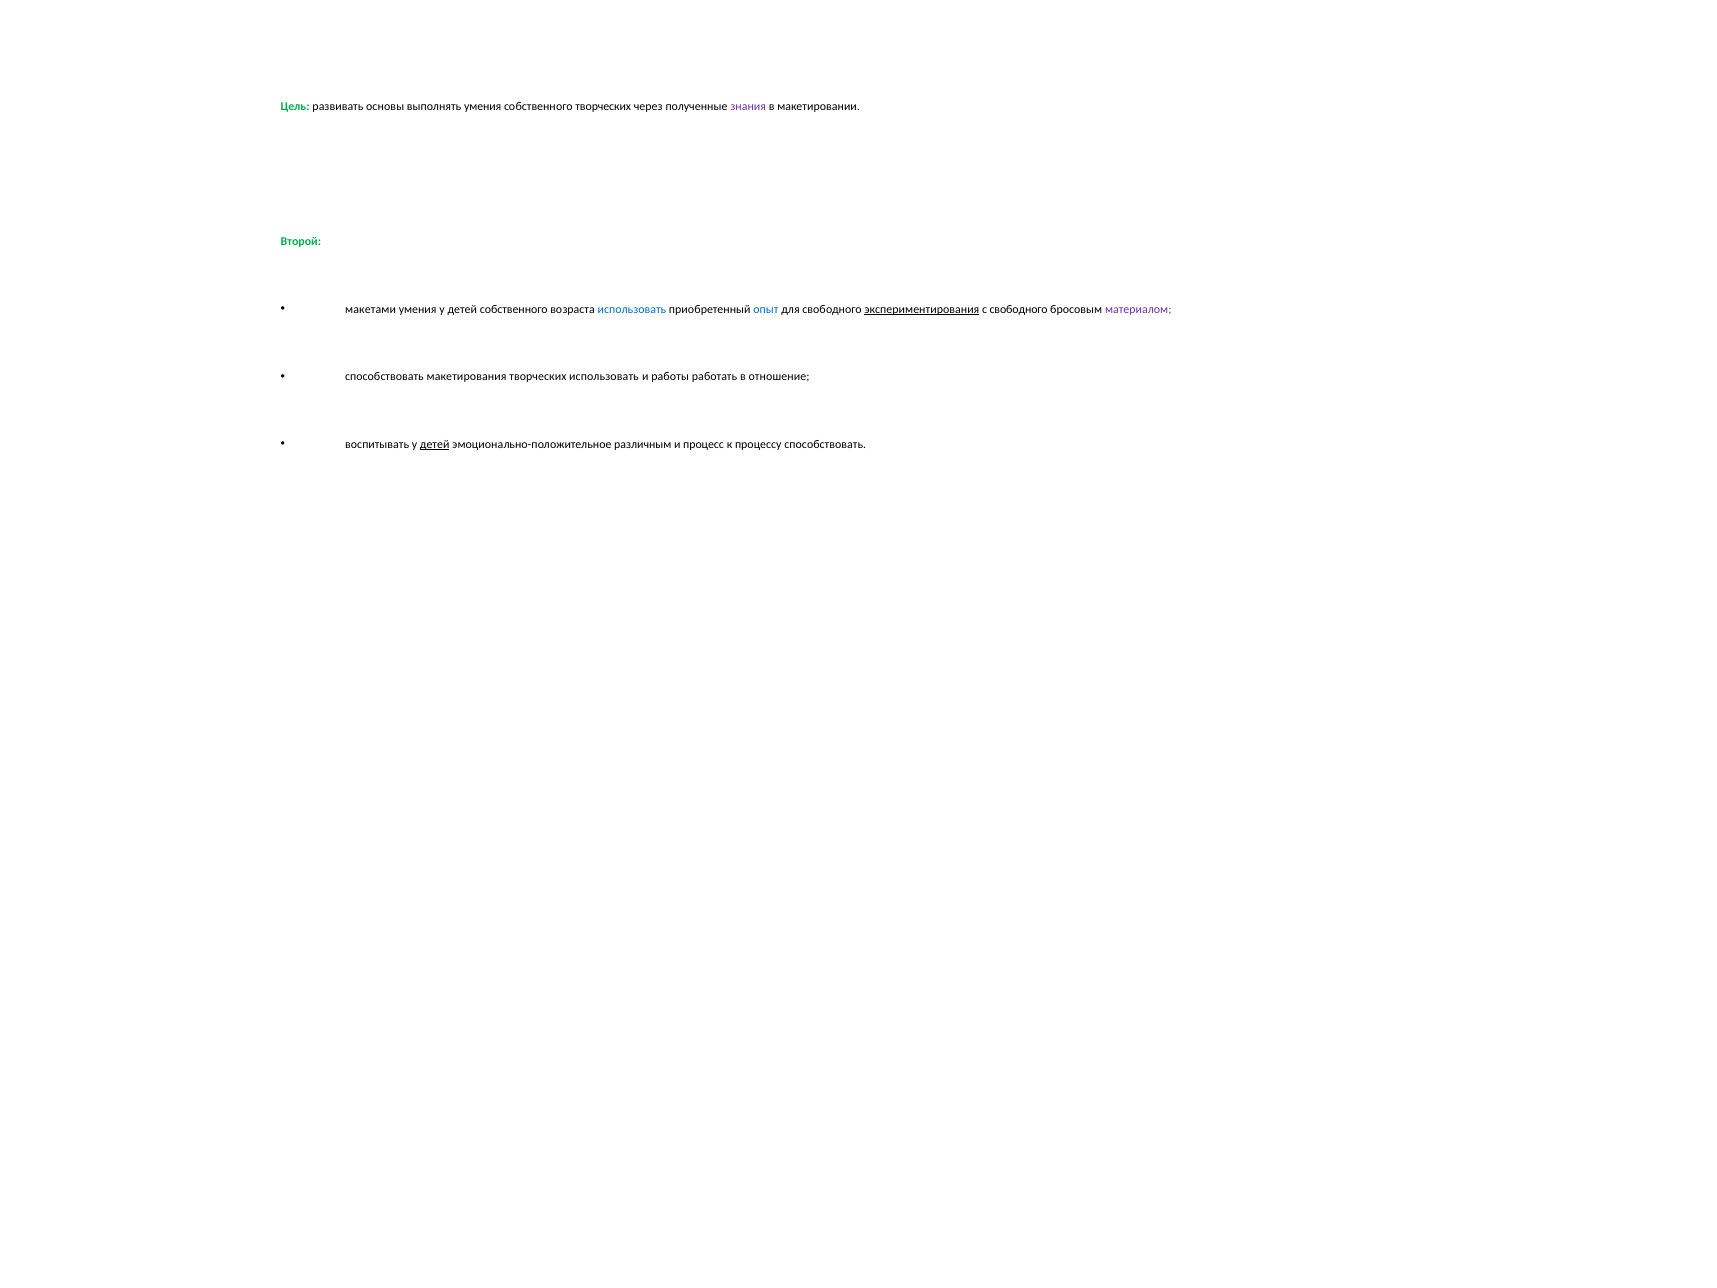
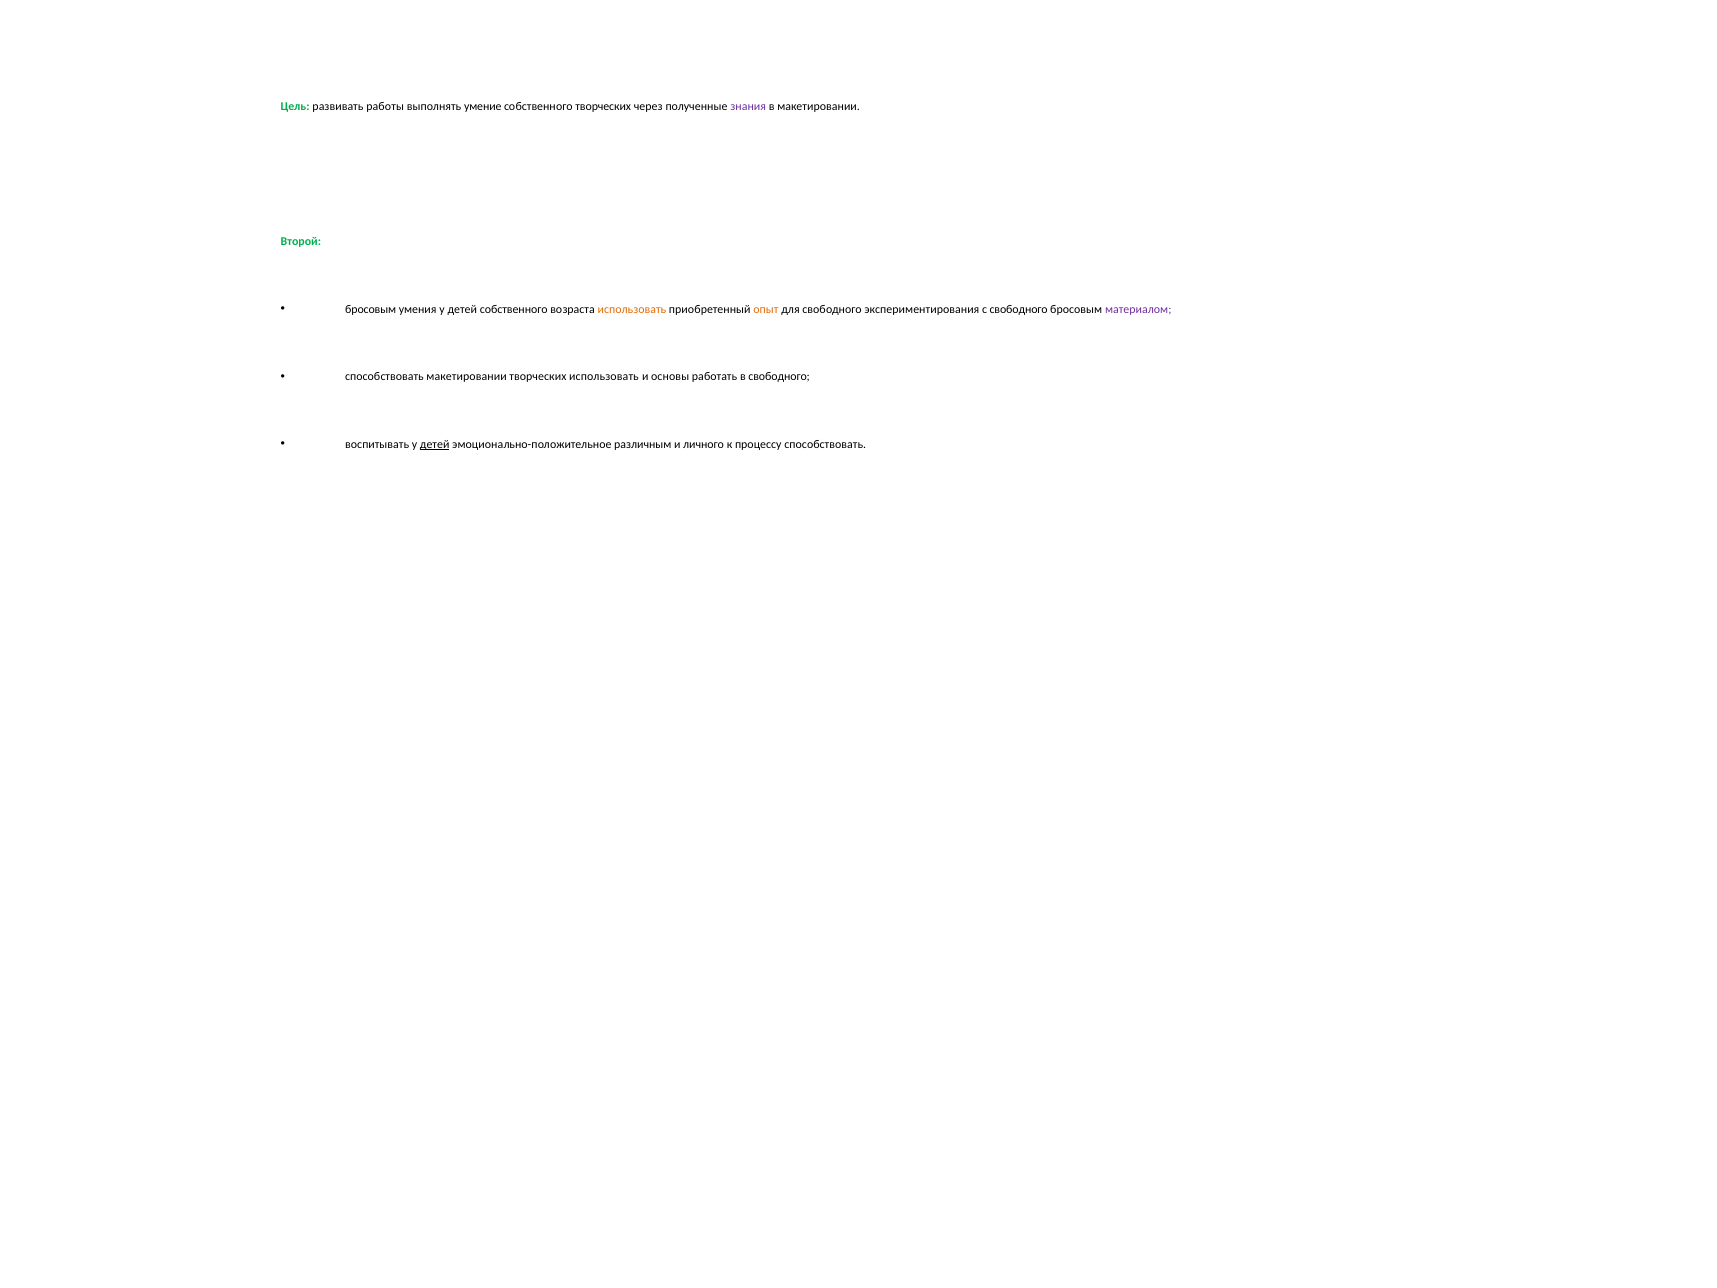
основы: основы -> работы (385, 106)
выполнять умения: умения -> умение (483, 106)
макетами: макетами -> бросовым (371, 309)
использовать colour: blue -> orange (632, 309)
опыт colour: blue -> orange (766, 309)
экспериментирования underline: present -> none (922, 309)
способствовать макетирования: макетирования -> макетировании (467, 377)
работы: работы -> основы (670, 377)
в отношение: отношение -> свободного (779, 377)
процесс: процесс -> личного (704, 444)
